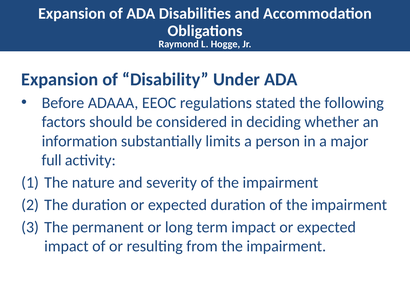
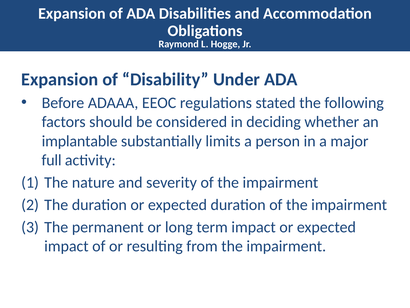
information: information -> implantable (80, 141)
